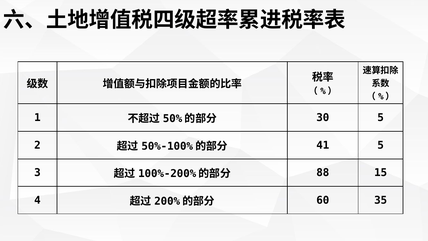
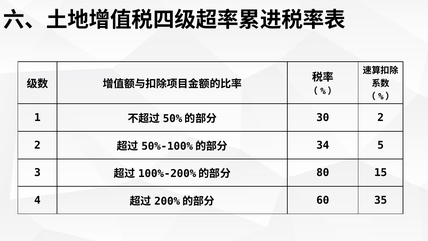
30 5: 5 -> 2 (381, 118)
41: 41 -> 34 (323, 145)
88: 88 -> 80 (323, 173)
